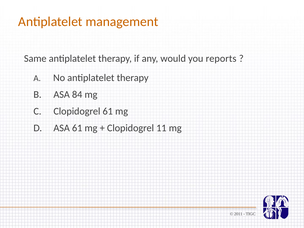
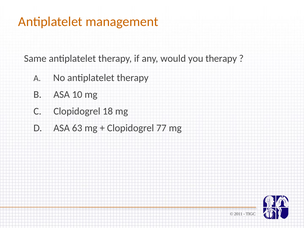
you reports: reports -> therapy (221, 59)
84: 84 -> 10 (77, 95)
Clopidogrel 61: 61 -> 18 (108, 111)
ASA 61: 61 -> 63 (77, 128)
11: 11 -> 77 (161, 128)
